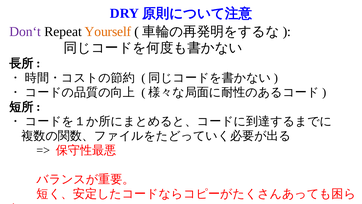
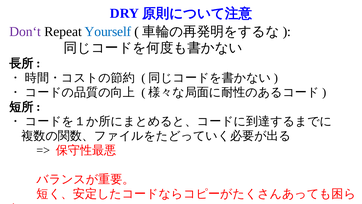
Yourself colour: orange -> blue (108, 32)
